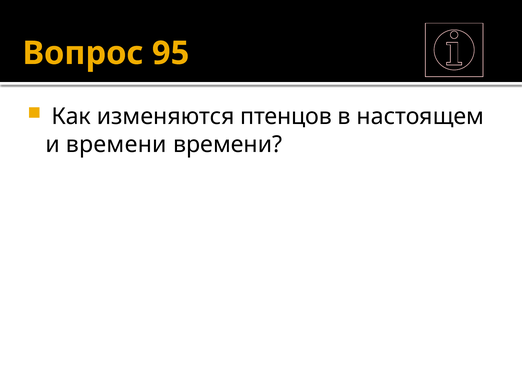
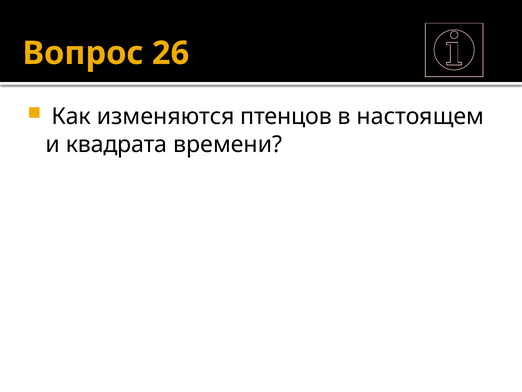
95: 95 -> 26 (171, 53)
и времени: времени -> квадрата (117, 144)
